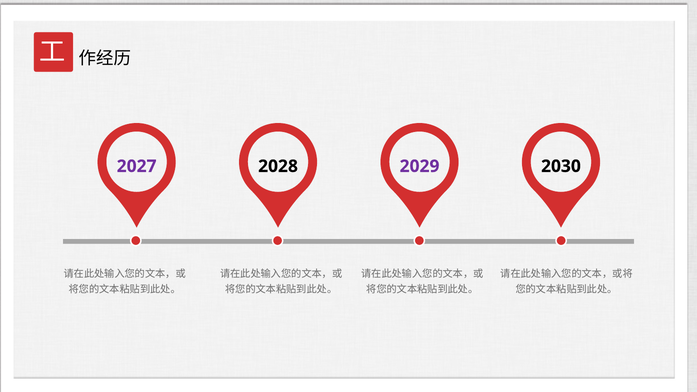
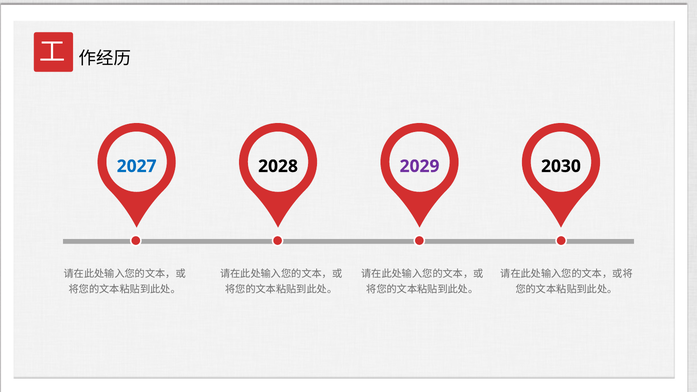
2027 colour: purple -> blue (137, 166)
